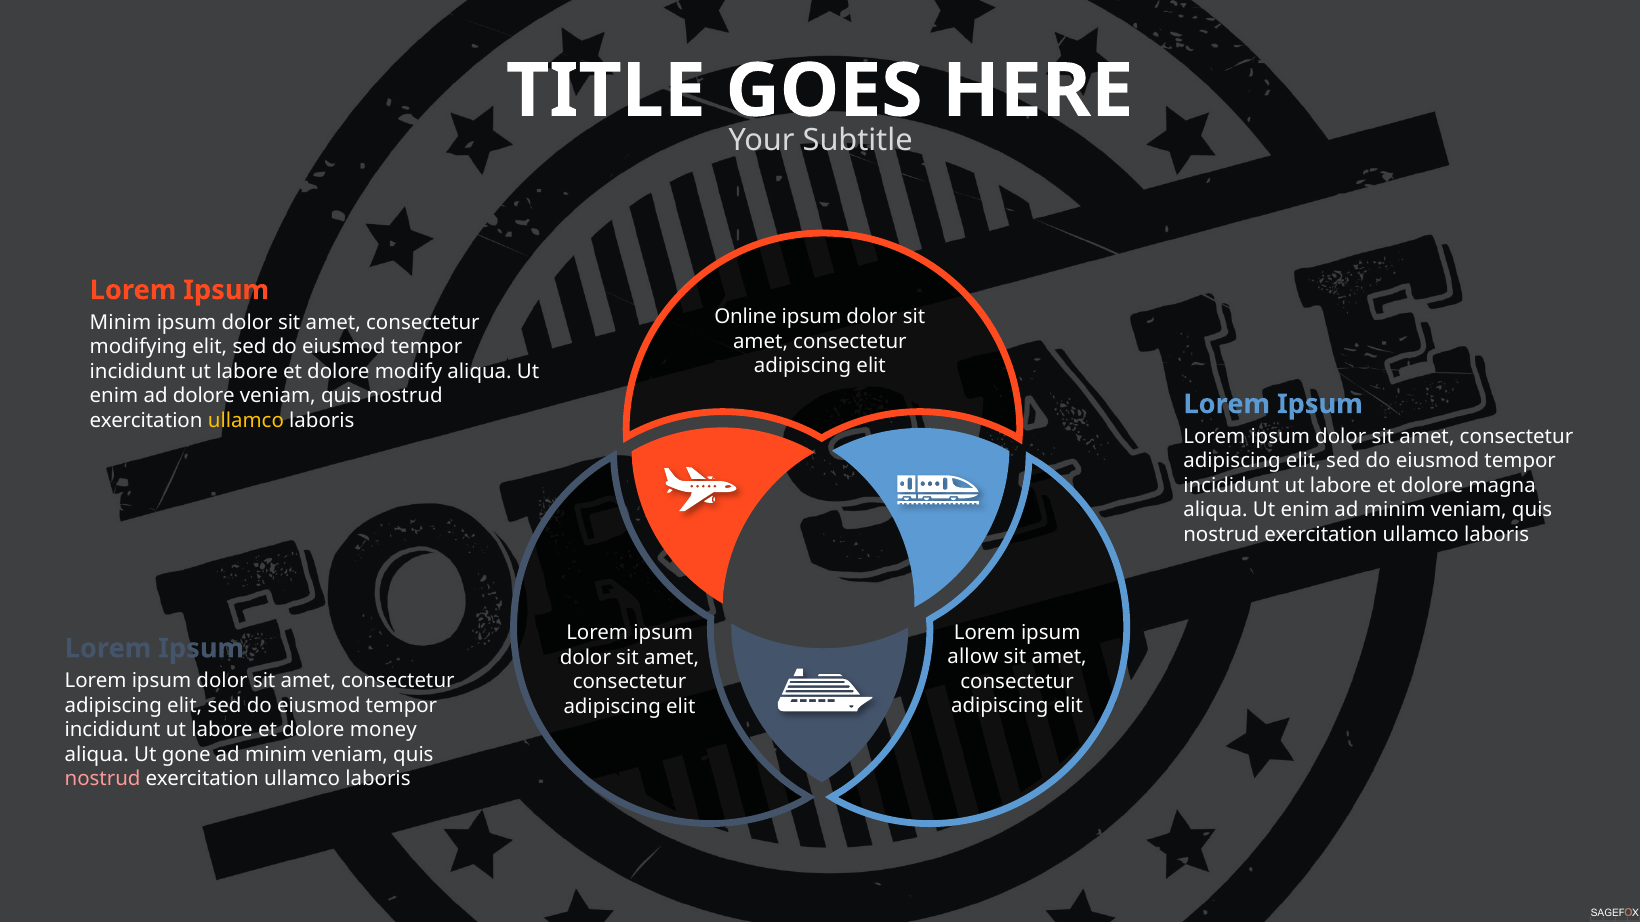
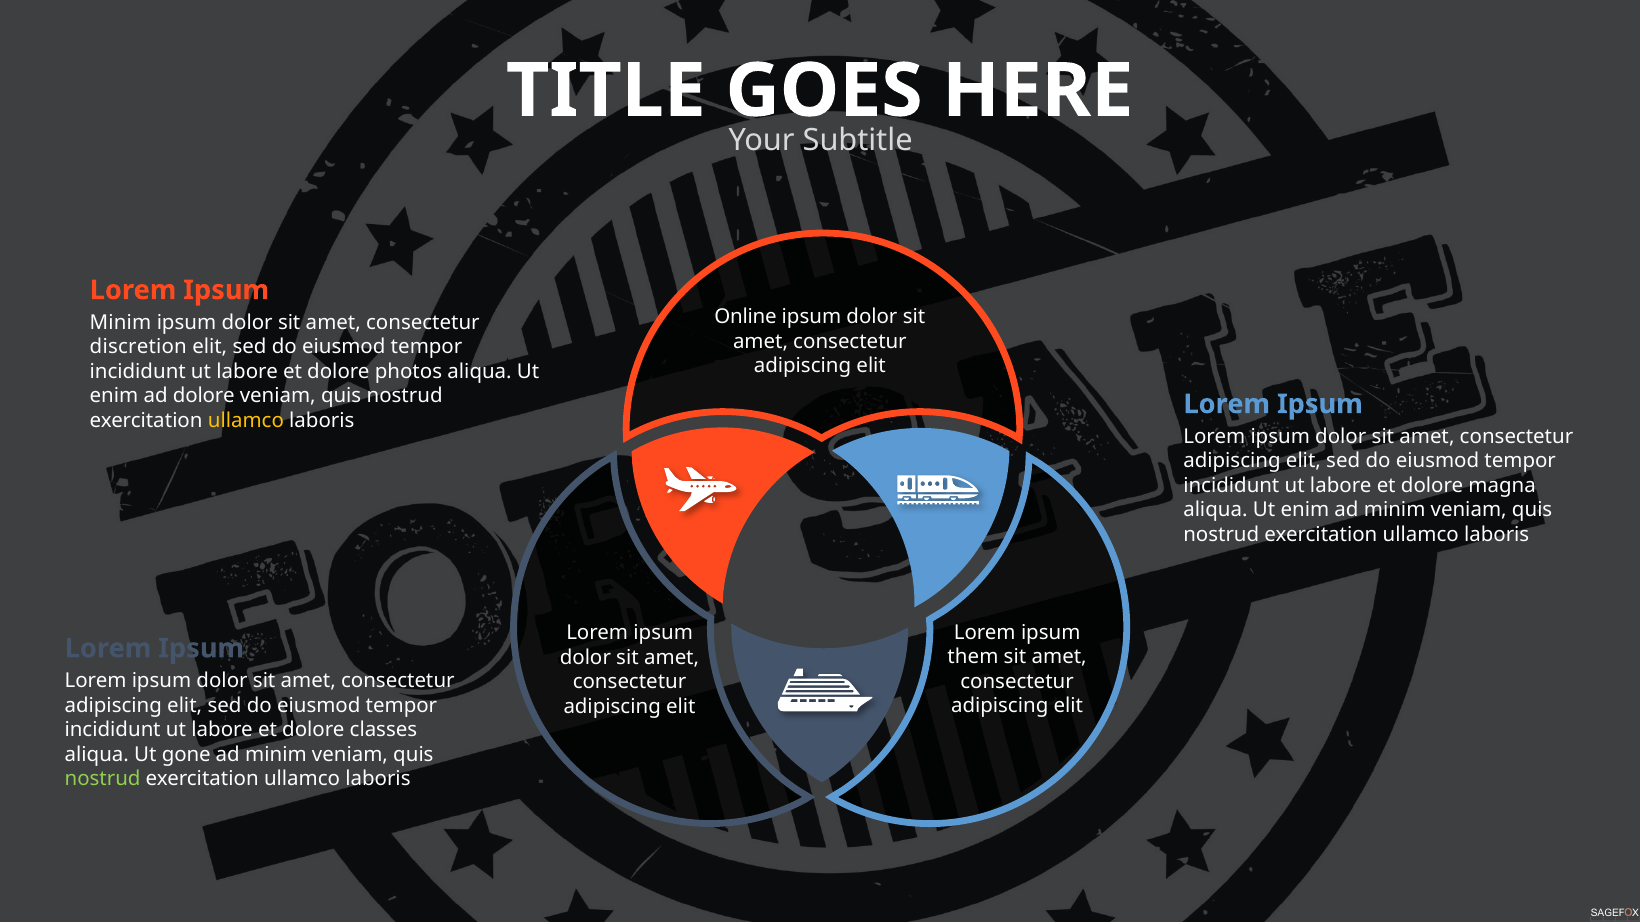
modifying: modifying -> discretion (138, 347)
modify: modify -> photos (408, 372)
allow: allow -> them (973, 657)
money: money -> classes (383, 730)
nostrud colour: pink -> light green (103, 779)
